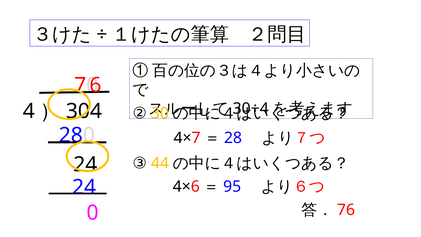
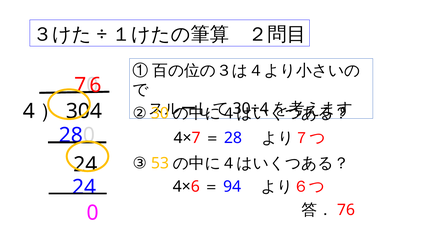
44: 44 -> 53 (160, 163)
95: 95 -> 94 (232, 186)
